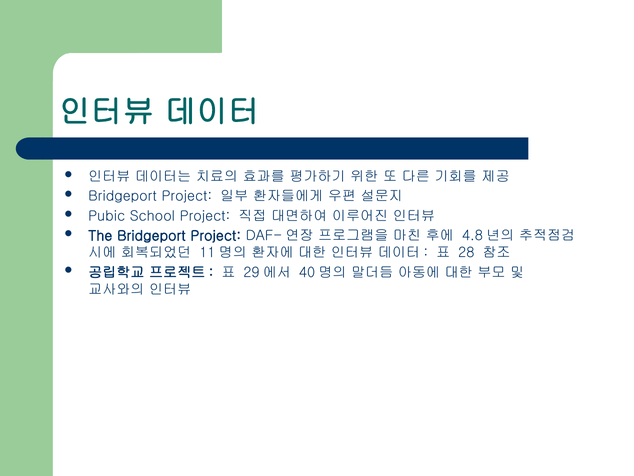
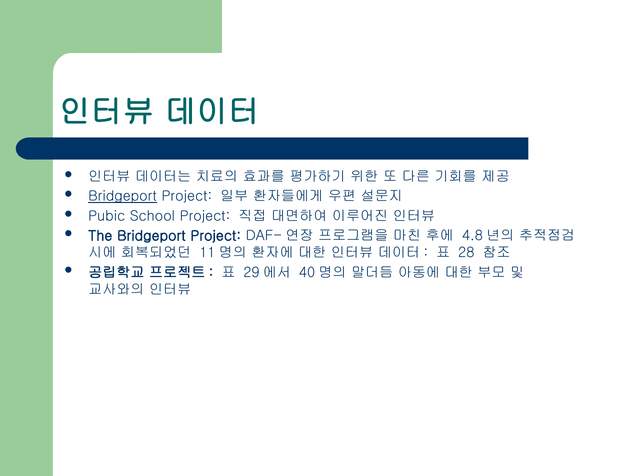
Bridgeport underline: none -> present (123, 196)
